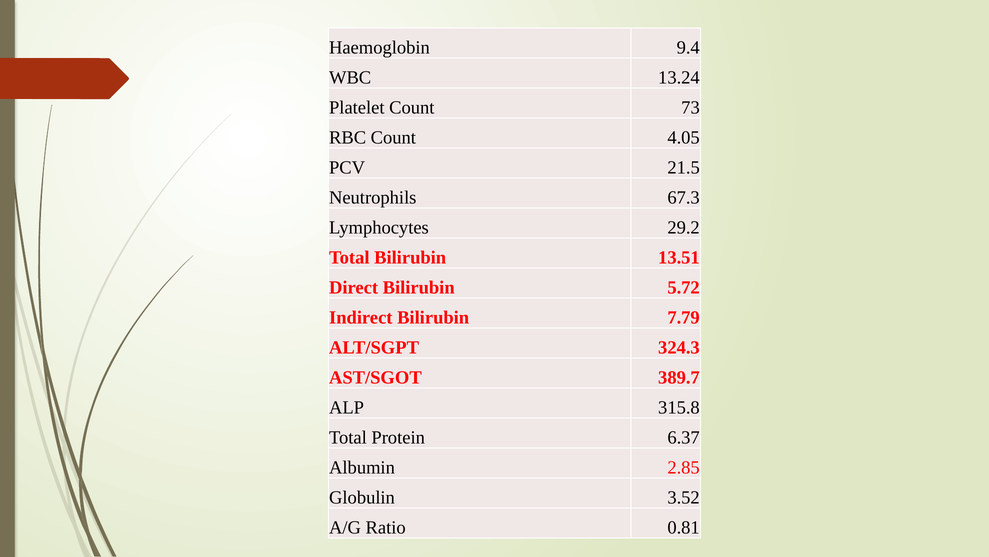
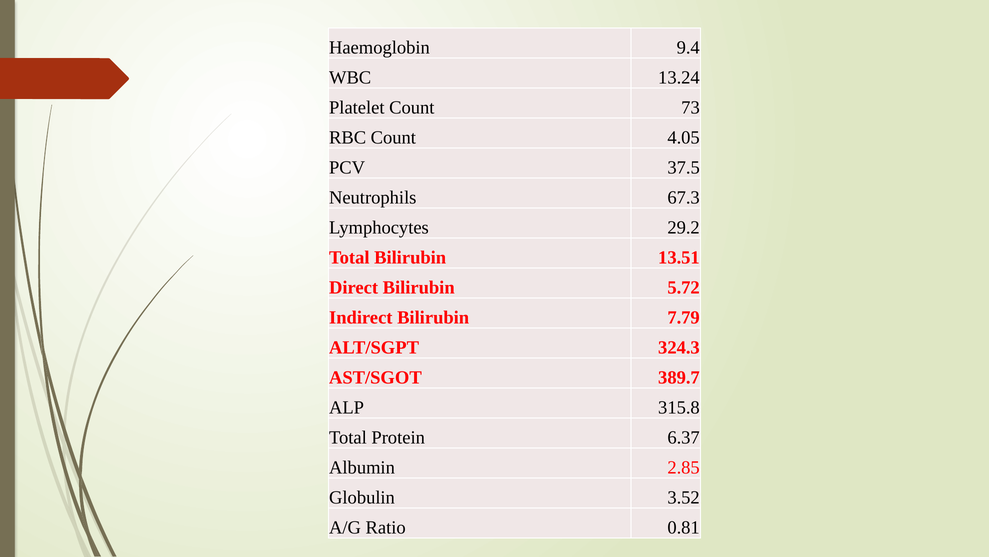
21.5: 21.5 -> 37.5 (684, 168)
